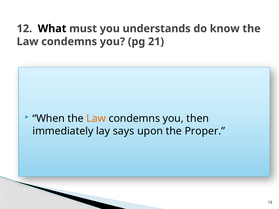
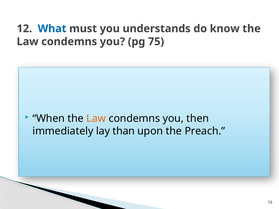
What colour: black -> blue (52, 29)
21: 21 -> 75 (156, 42)
says: says -> than (124, 131)
Proper: Proper -> Preach (205, 131)
